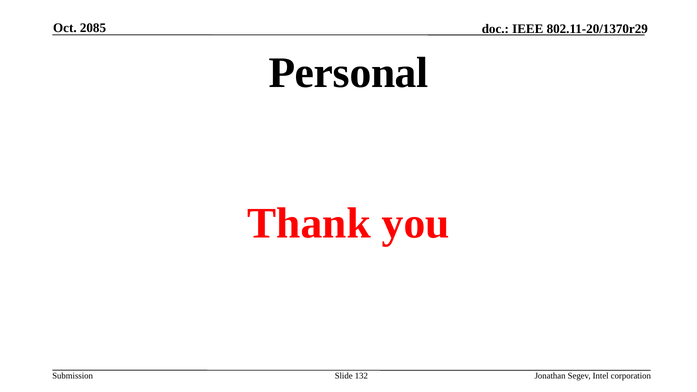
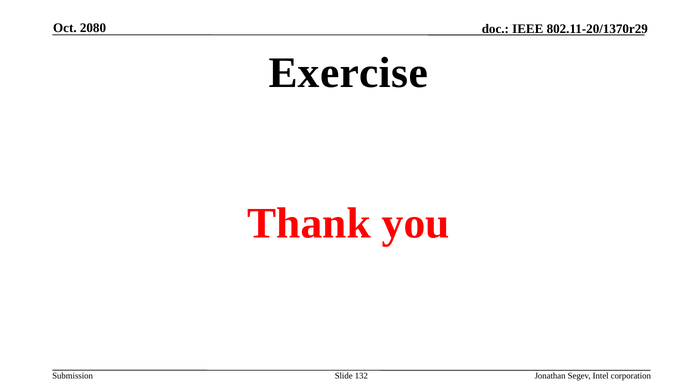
2085: 2085 -> 2080 (93, 28)
Personal: Personal -> Exercise (348, 73)
